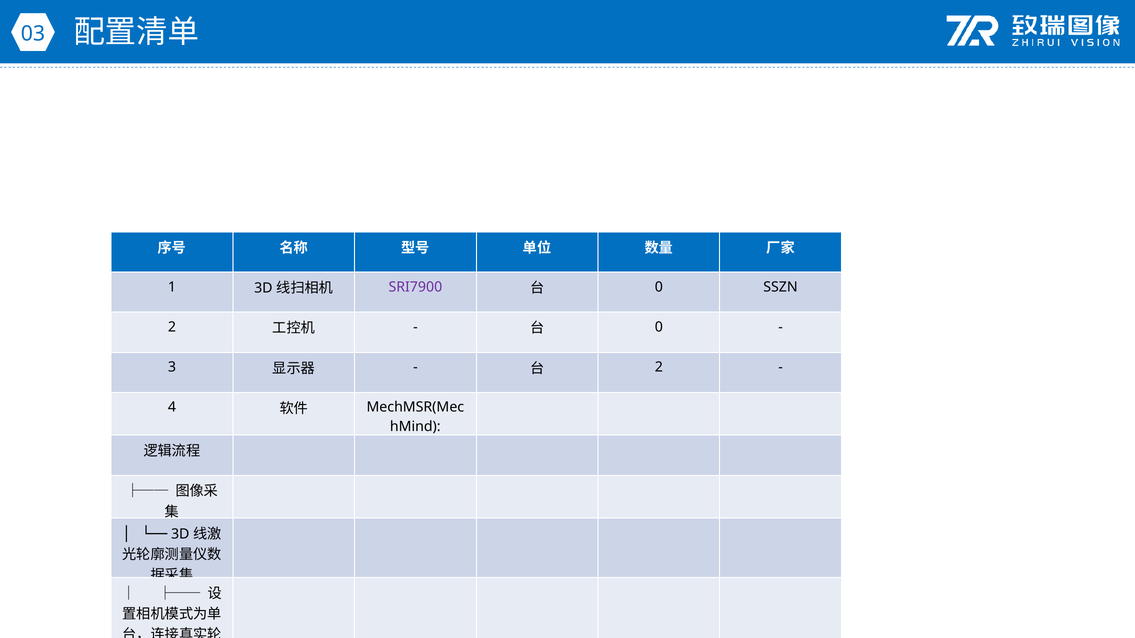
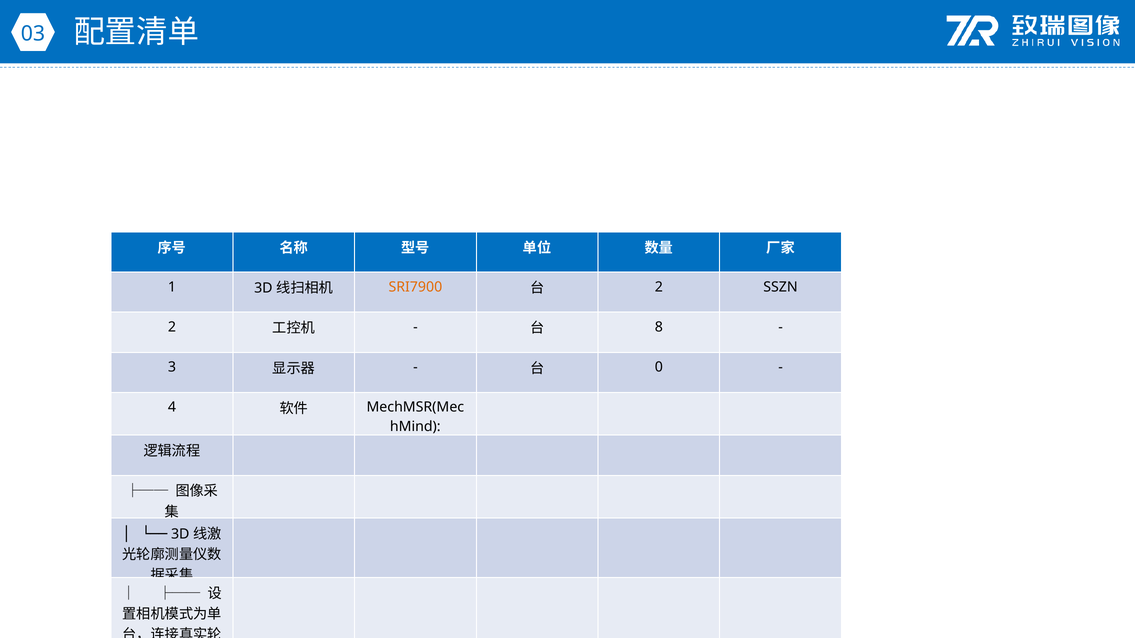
SRI7900 colour: purple -> orange (415, 287)
0: 0 -> 2 (659, 287)
0: 0 -> 8 (659, 327)
2: 2 -> 0 (659, 367)
